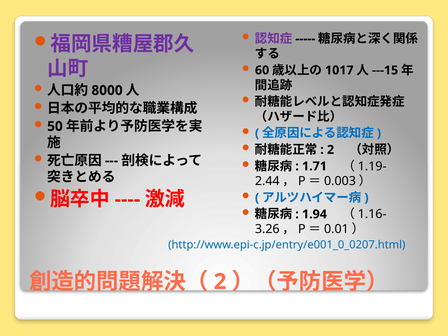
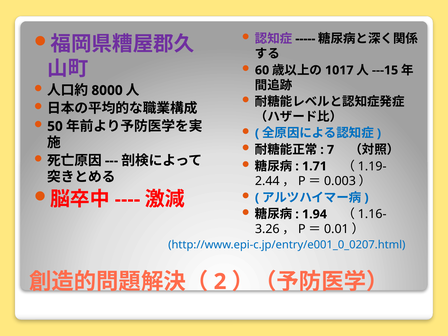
2: 2 -> 7 (331, 150)
